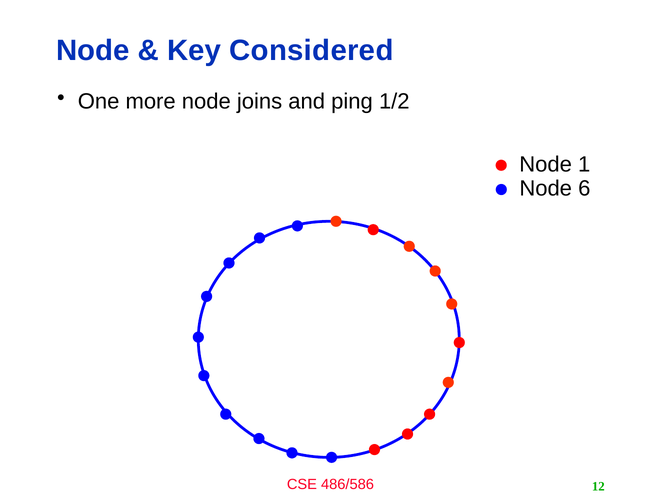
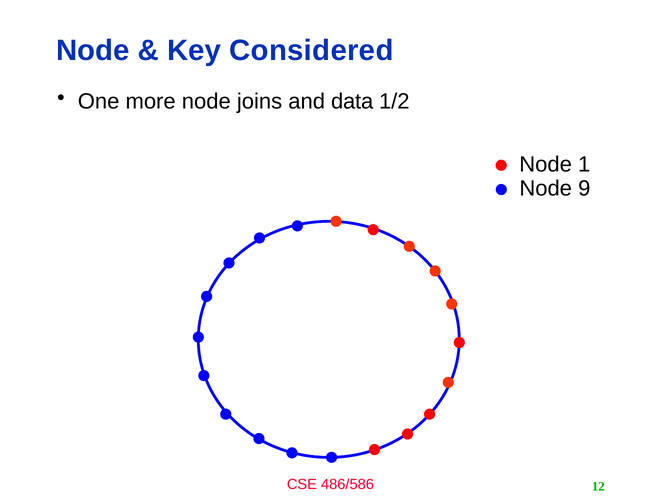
ping: ping -> data (352, 101)
6: 6 -> 9 (584, 188)
